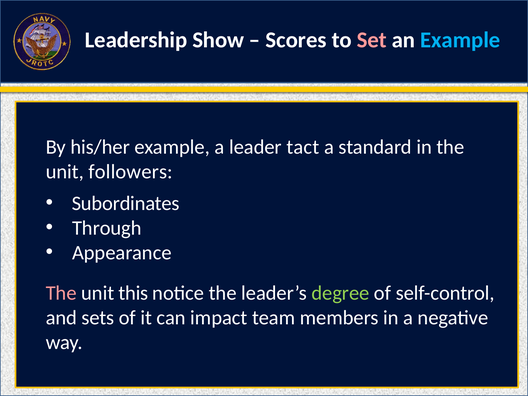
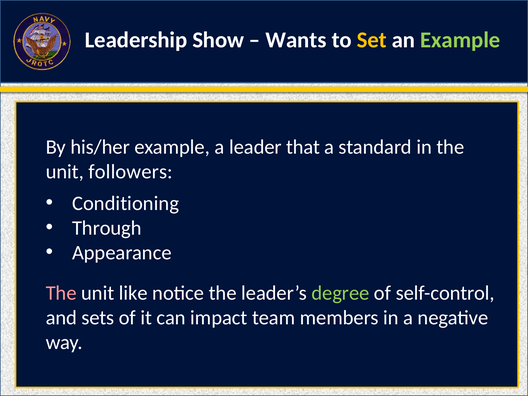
Scores: Scores -> Wants (296, 40)
Set colour: pink -> yellow (372, 40)
Example colour: light blue -> light green (460, 40)
tact: tact -> that (303, 147)
Subordinates: Subordinates -> Conditioning (126, 203)
this: this -> like (133, 293)
